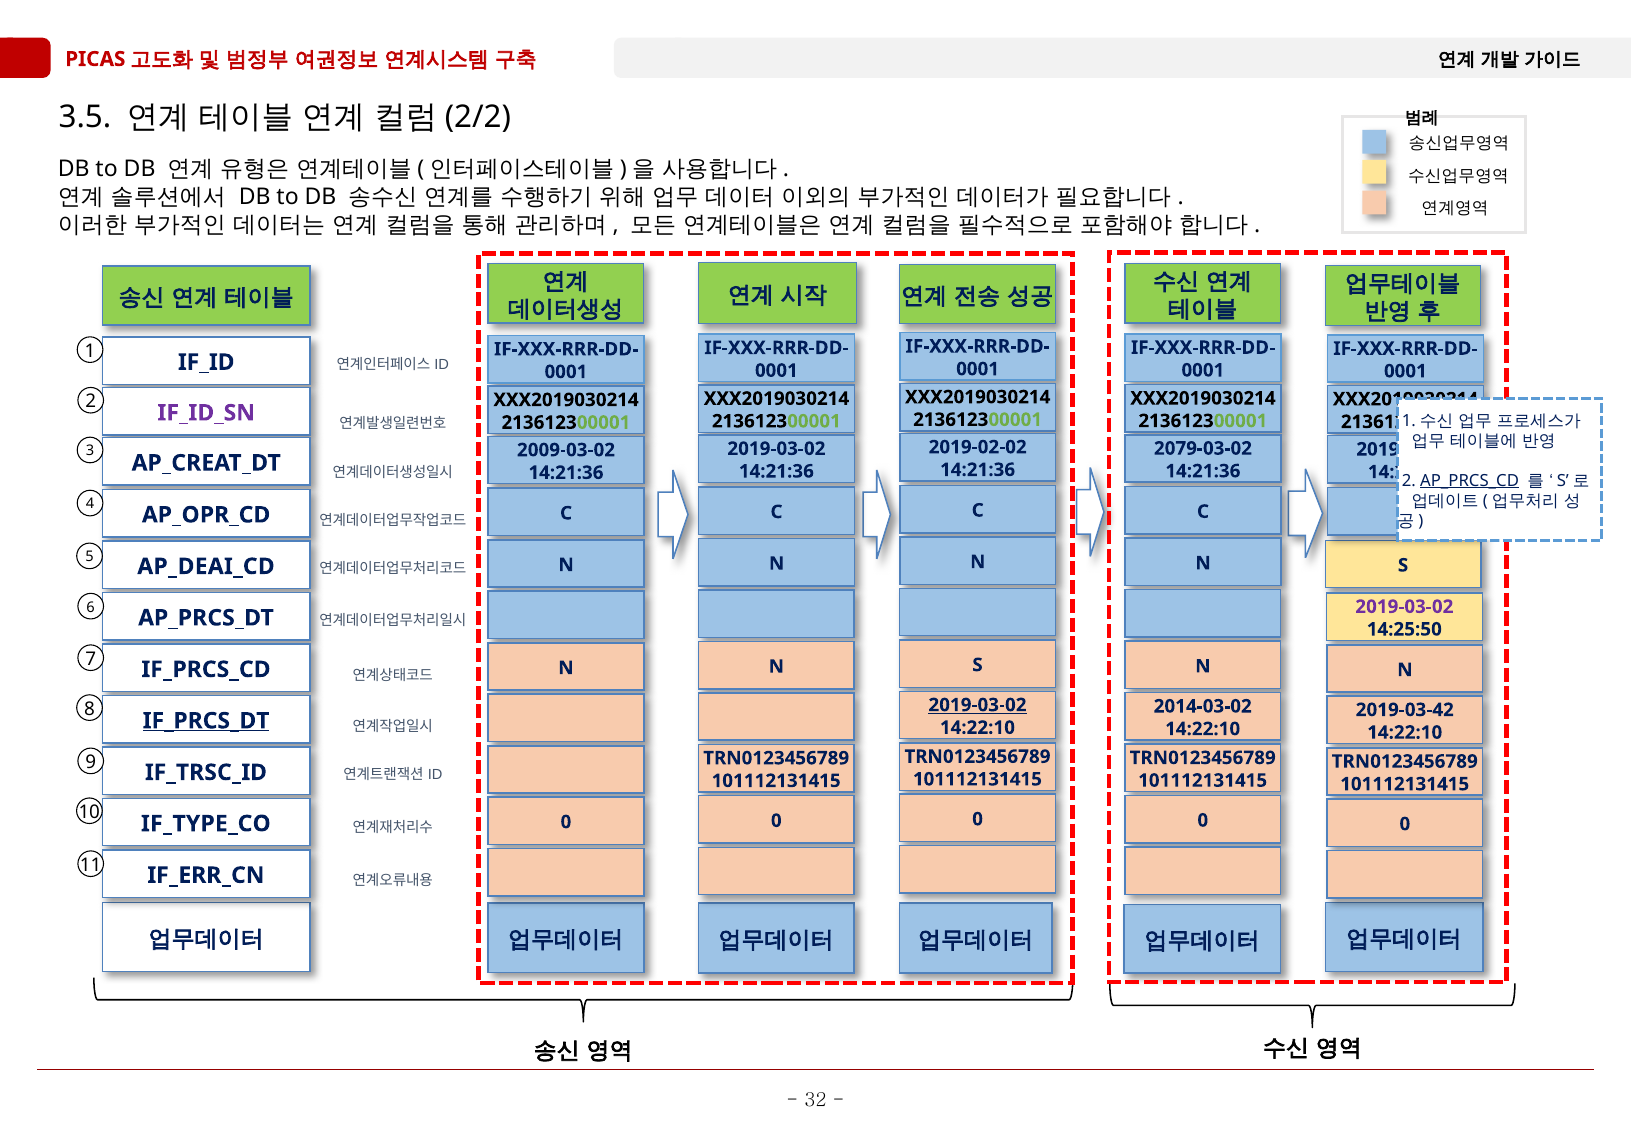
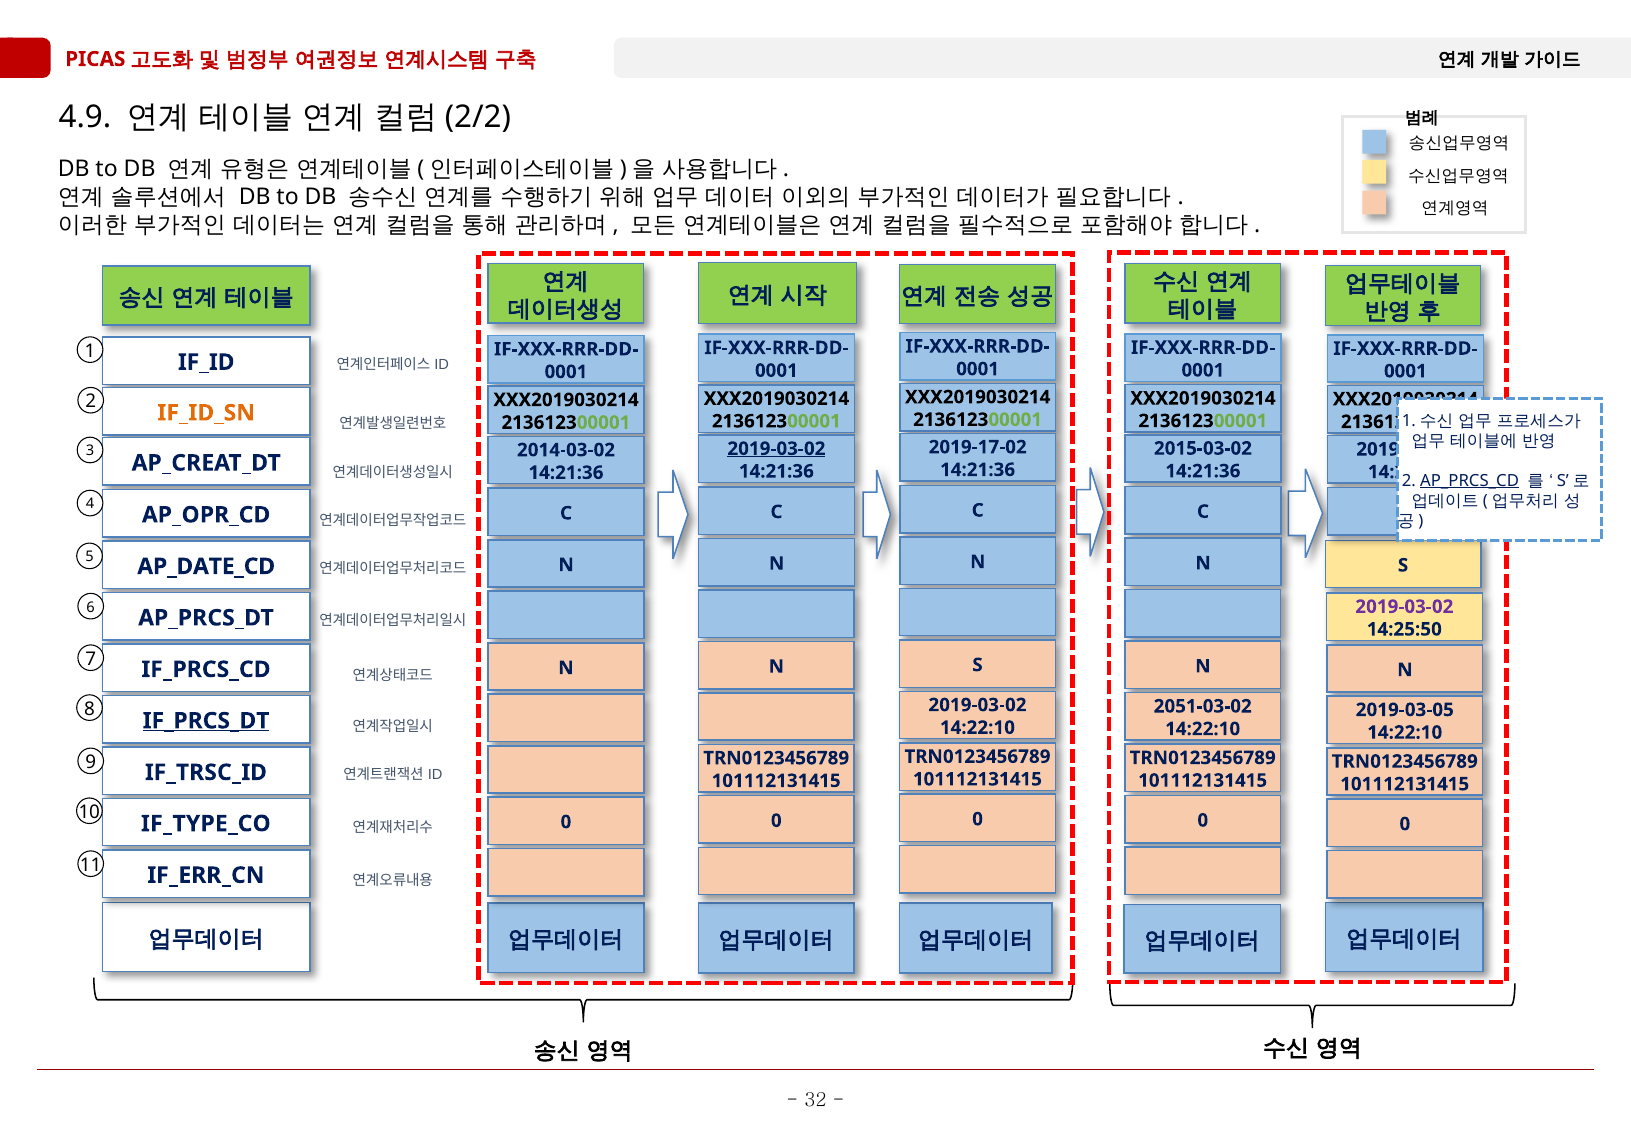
3.5: 3.5 -> 4.9 (85, 117)
IF_ID_SN colour: purple -> orange (206, 413)
2019-02-02: 2019-02-02 -> 2019-17-02 (978, 447)
2079-03-02: 2079-03-02 -> 2015-03-02 (1203, 449)
2019-03-02 underline: none -> present (776, 449)
2009-03-02: 2009-03-02 -> 2014-03-02 (566, 450)
AP_DEAI_CD: AP_DEAI_CD -> AP_DATE_CD (206, 567)
2019-03-02 underline: present -> none (977, 705)
2014-03-02: 2014-03-02 -> 2051-03-02 (1203, 706)
2019-03-42: 2019-03-42 -> 2019-03-05 (1405, 710)
